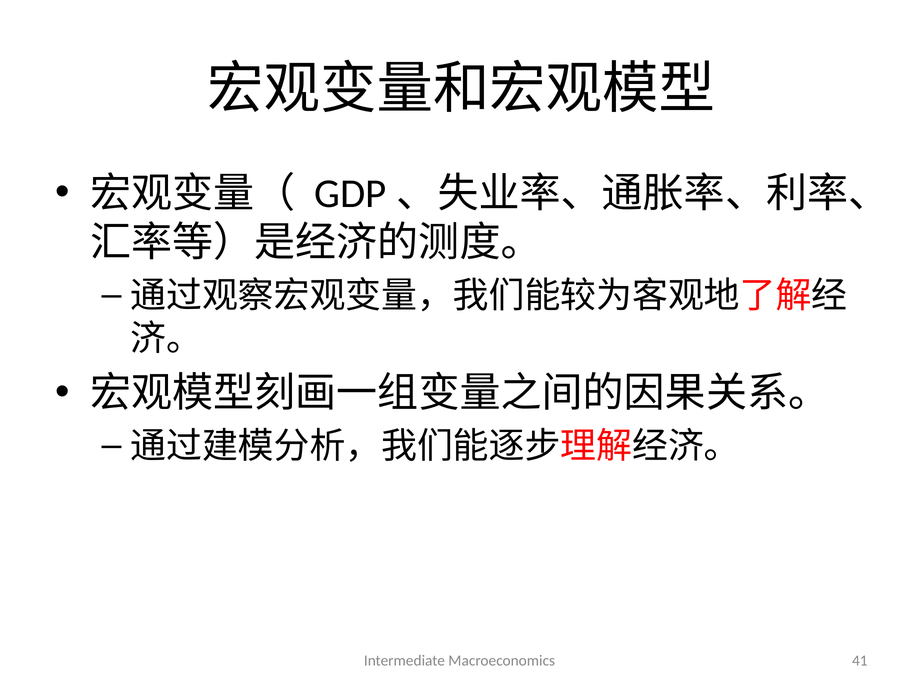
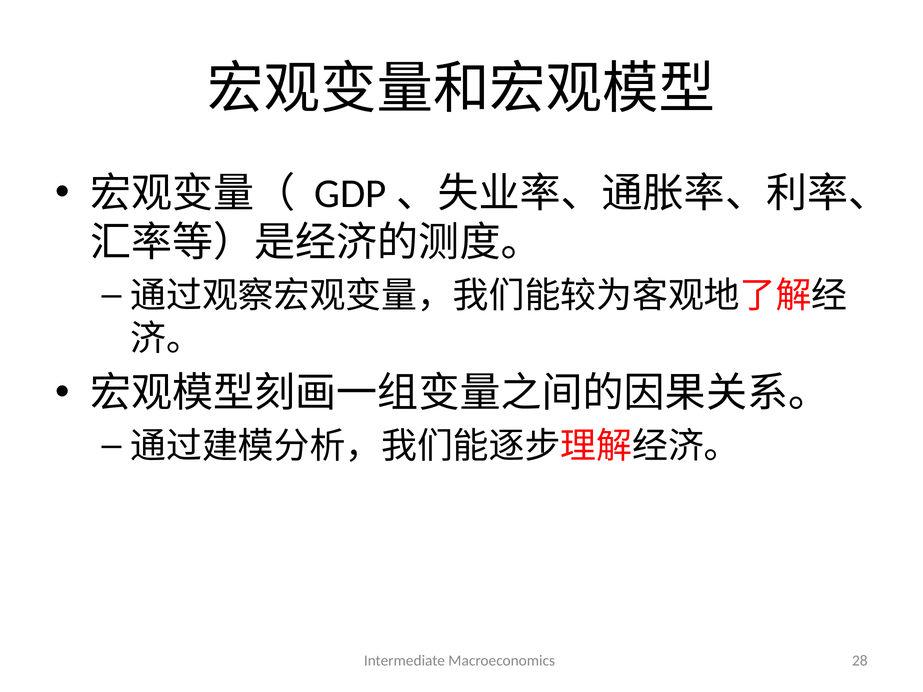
41: 41 -> 28 (860, 661)
